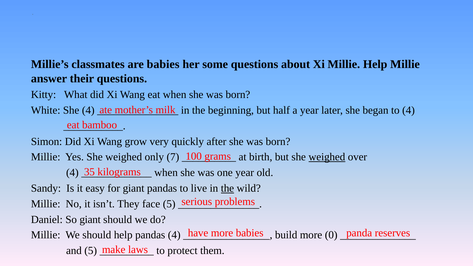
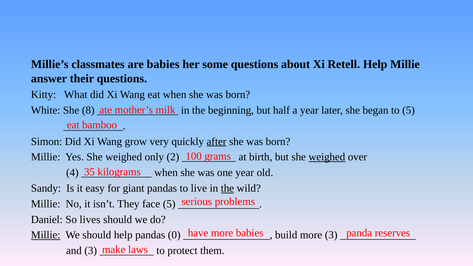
Xi Millie: Millie -> Retell (344, 64)
She 4: 4 -> 8 (88, 110)
to 4: 4 -> 5 (409, 110)
after underline: none -> present (217, 142)
7: 7 -> 2 (173, 157)
So giant: giant -> lives (90, 220)
Millie underline: none -> present (46, 235)
pandas 4: 4 -> 0 (174, 235)
more 0: 0 -> 3 (331, 235)
and 5: 5 -> 3 (91, 251)
